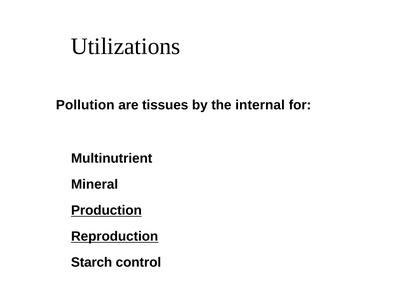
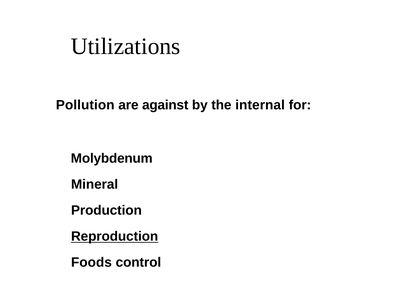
tissues: tissues -> against (165, 105)
Multinutrient: Multinutrient -> Molybdenum (112, 159)
Production underline: present -> none (106, 211)
Starch: Starch -> Foods (91, 262)
